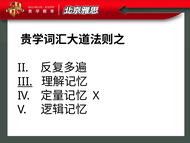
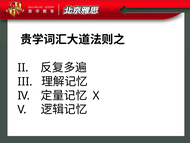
III underline: present -> none (25, 81)
